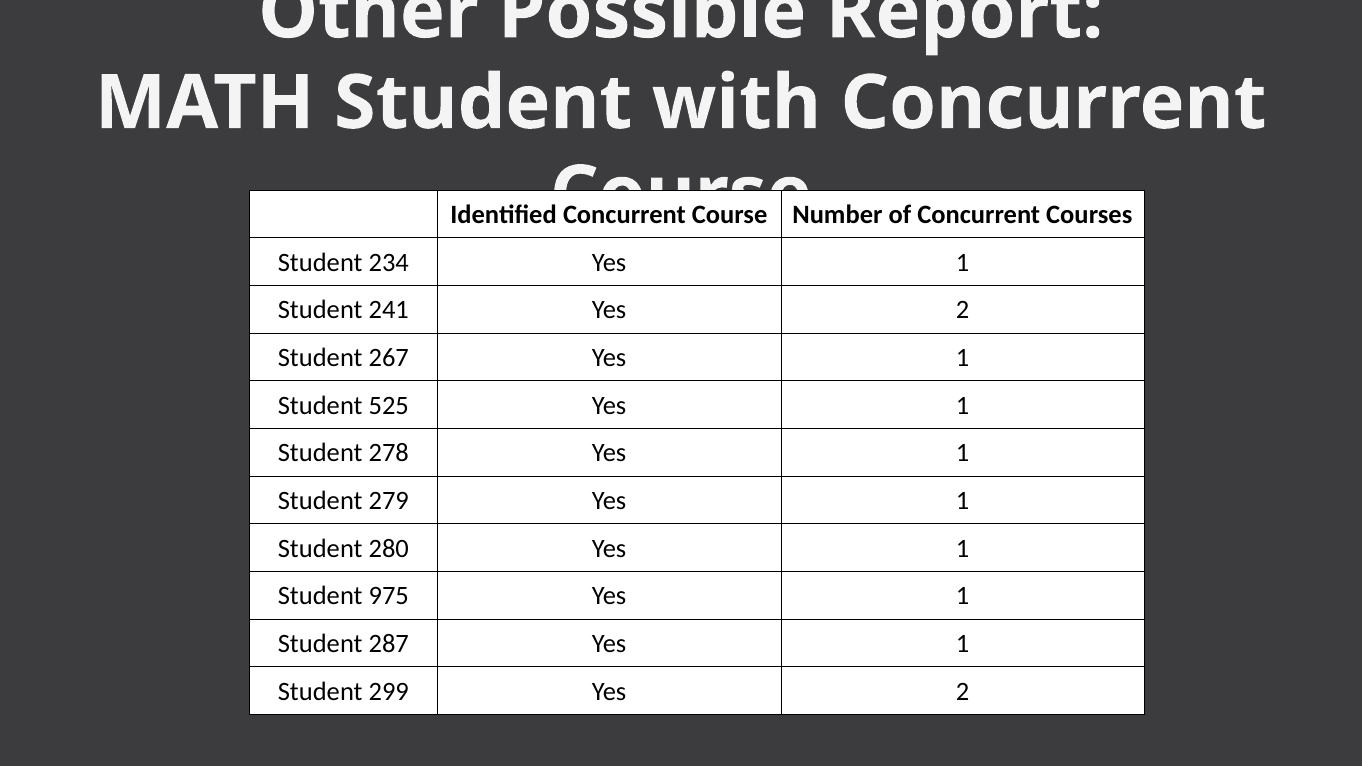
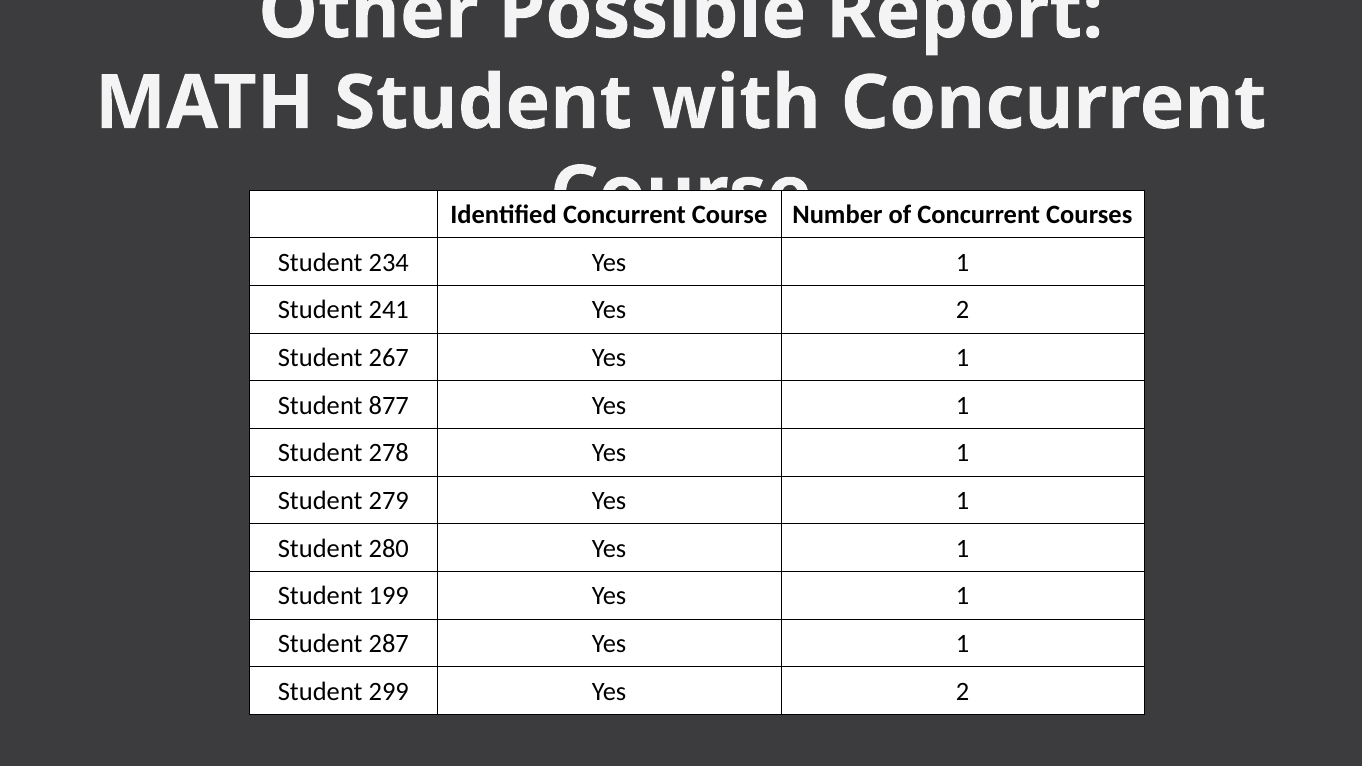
525: 525 -> 877 (389, 405)
975: 975 -> 199 (389, 596)
